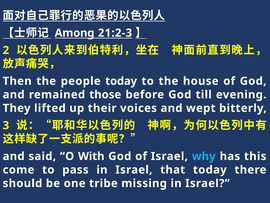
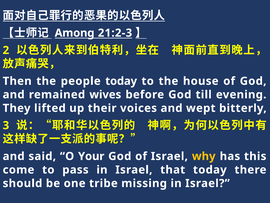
those: those -> wives (105, 94)
With: With -> Your (91, 156)
why colour: light blue -> yellow (204, 156)
